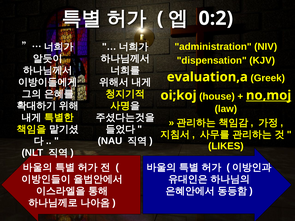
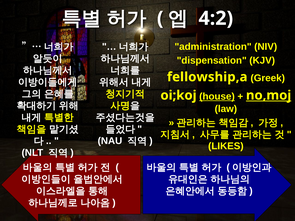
0:2: 0:2 -> 4:2 (216, 18)
evaluation,a: evaluation,a -> fellowship,a (207, 77)
house underline: none -> present (217, 96)
